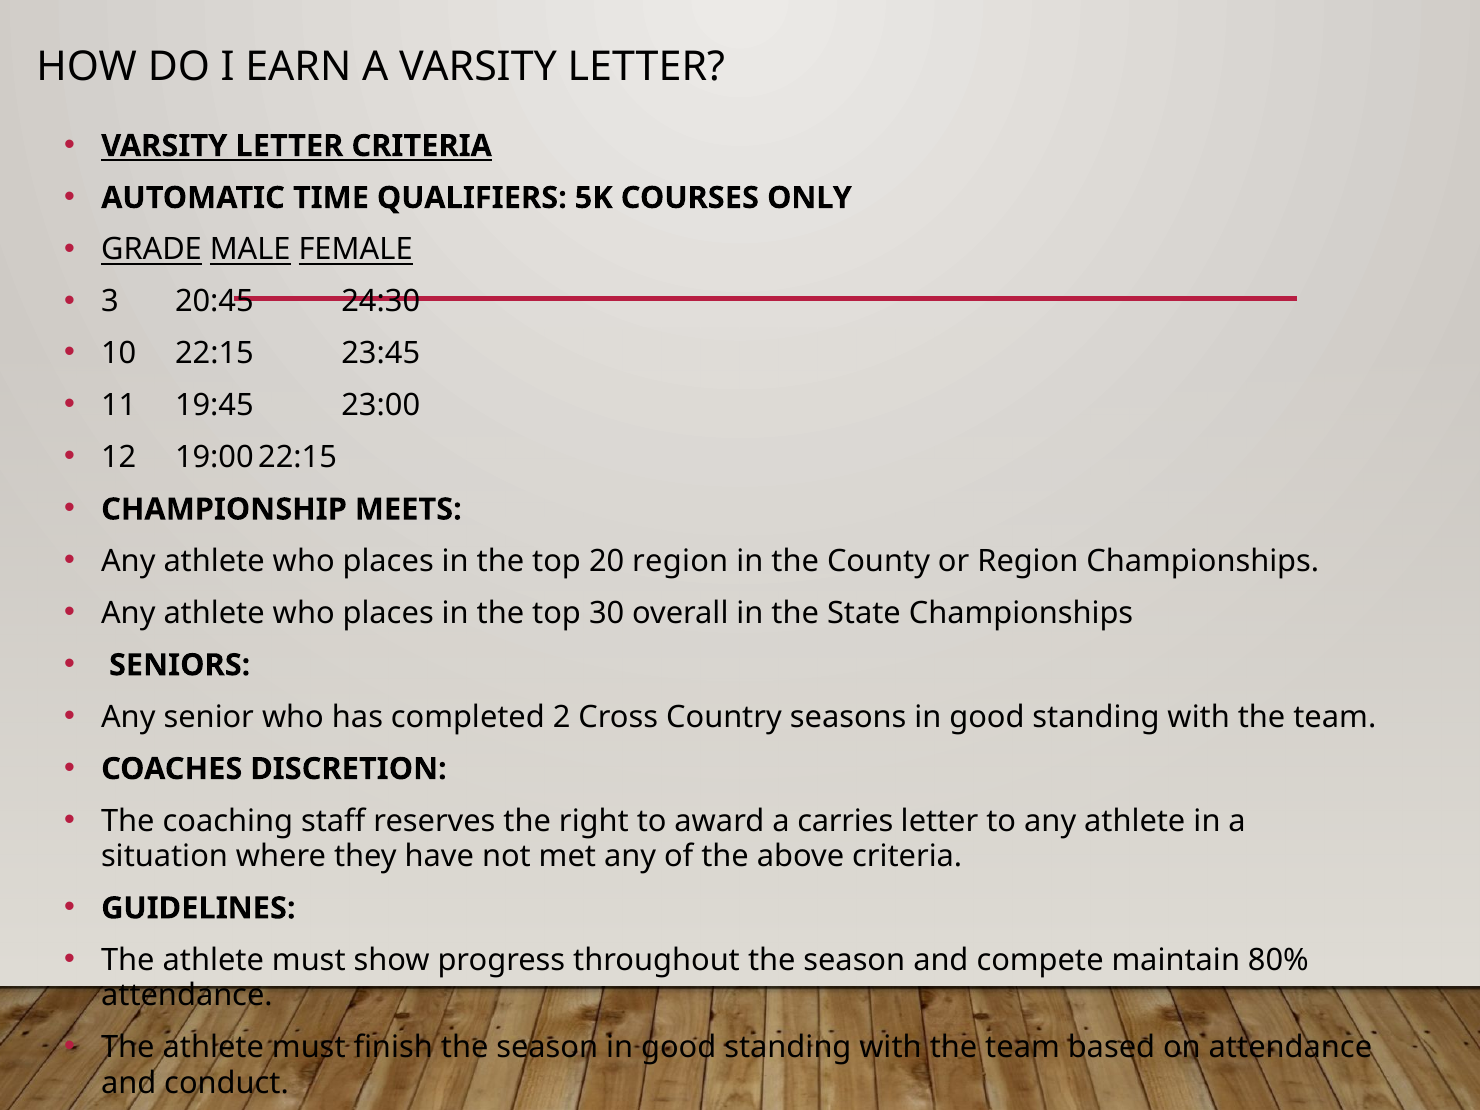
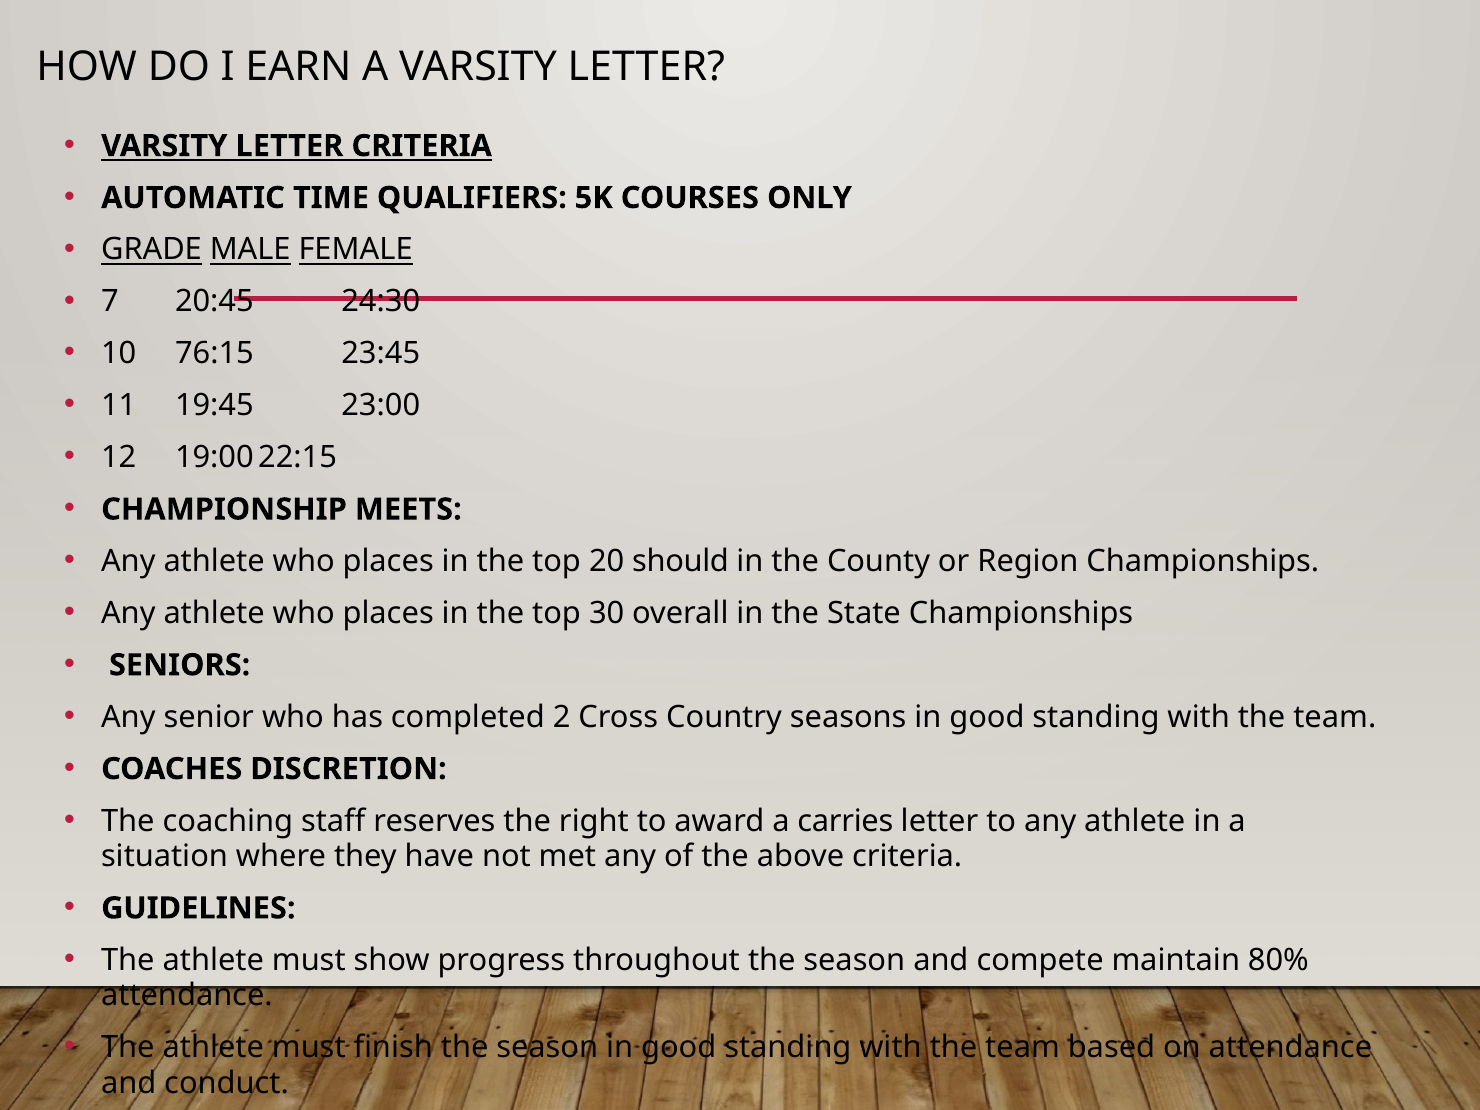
3: 3 -> 7 (110, 302)
22:15: 22:15 -> 76:15 (214, 354)
20 region: region -> should (681, 561)
